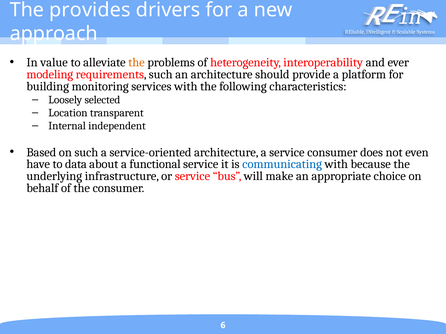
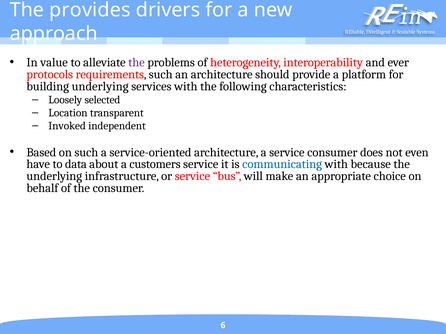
the colour: orange -> purple (137, 63)
modeling: modeling -> protocols (50, 75)
building monitoring: monitoring -> underlying (100, 86)
Internal: Internal -> Invoked (67, 126)
functional: functional -> customers (155, 164)
